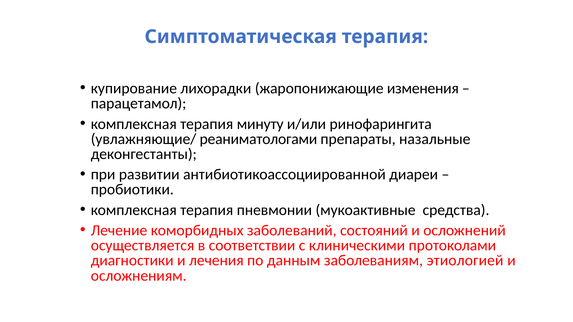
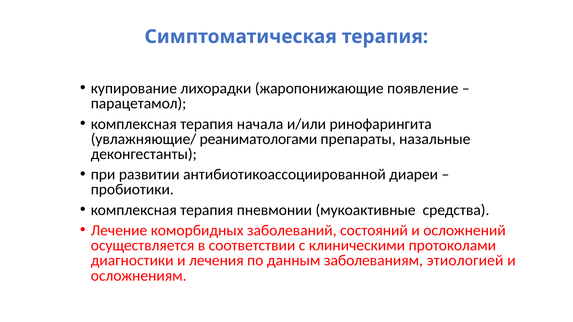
изменения: изменения -> появление (423, 89)
минуту: минуту -> начала (260, 124)
